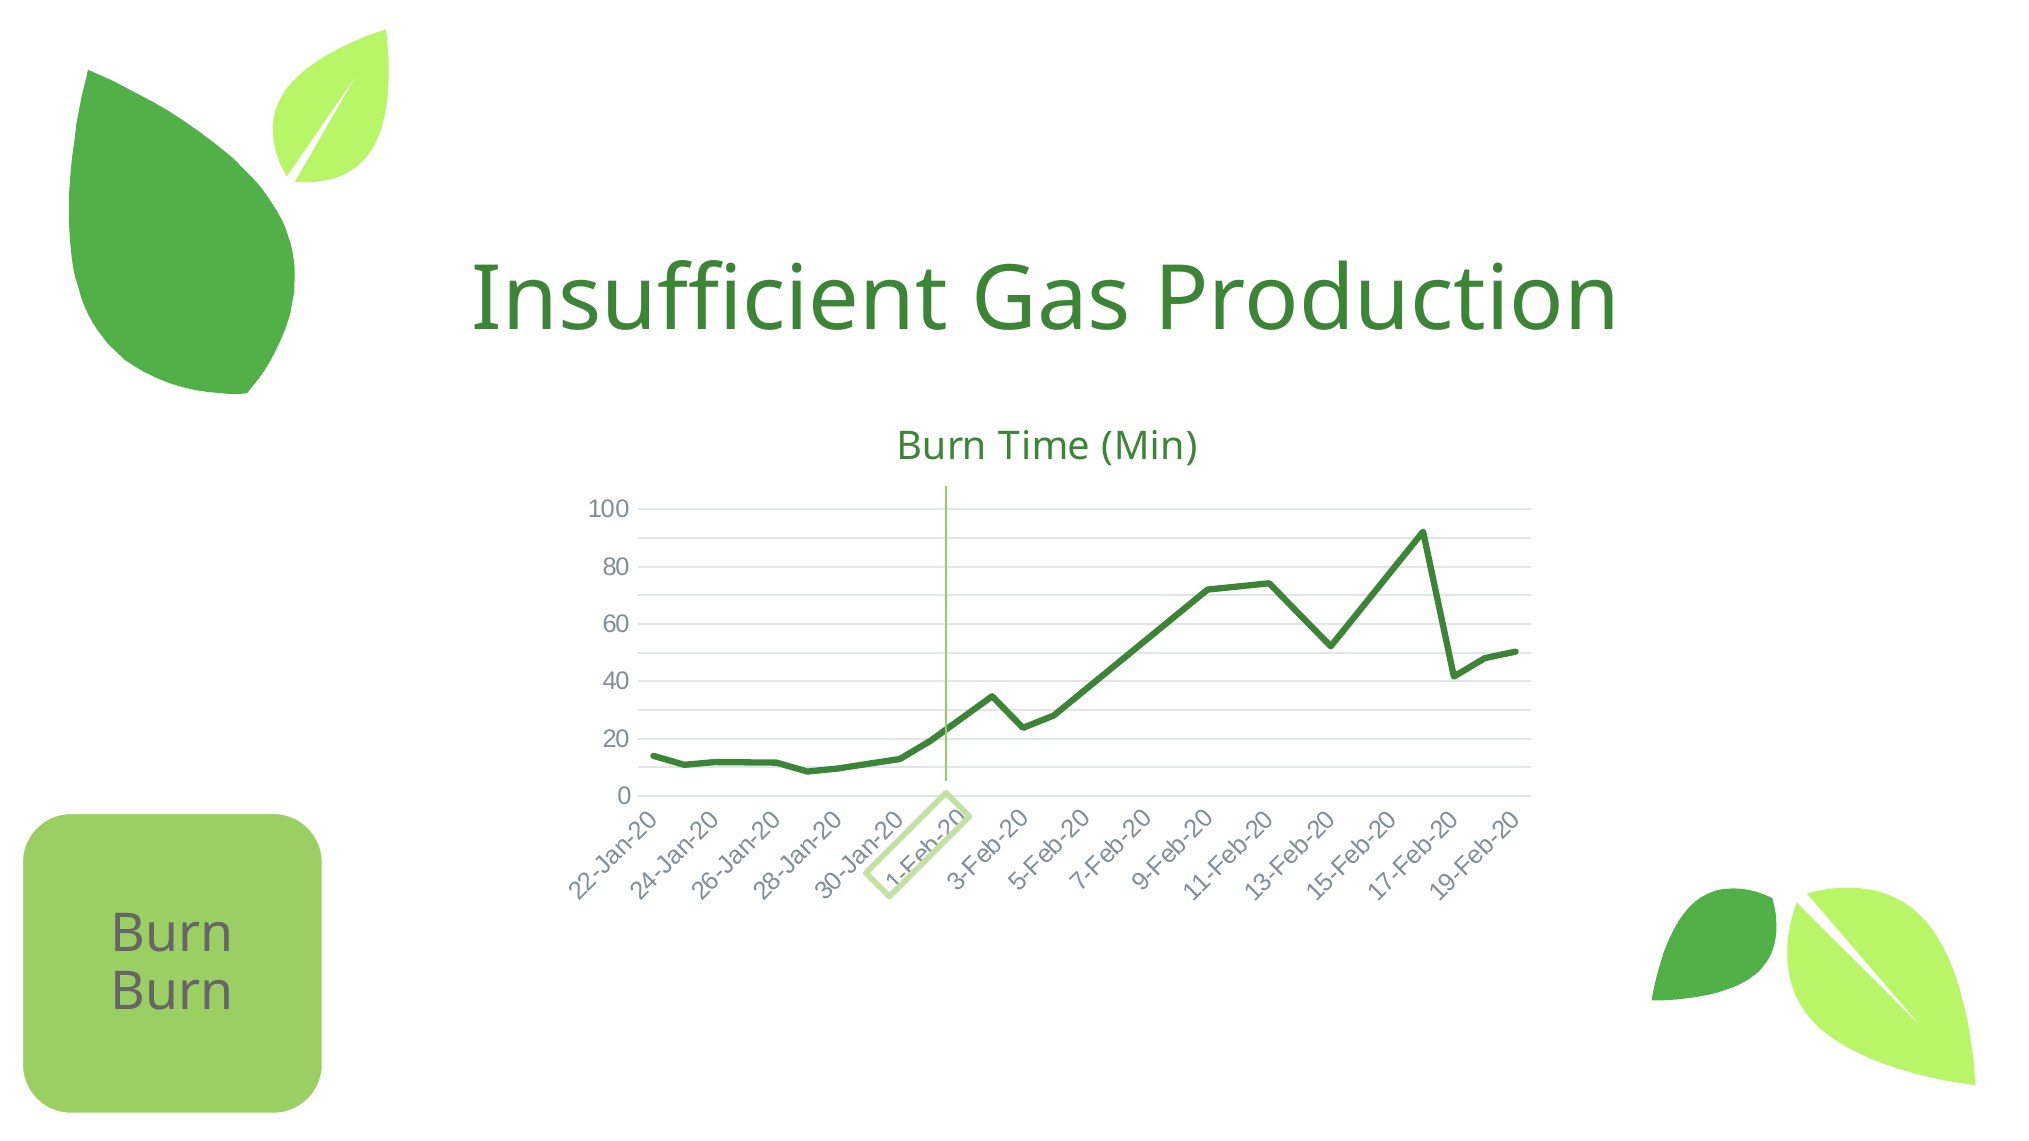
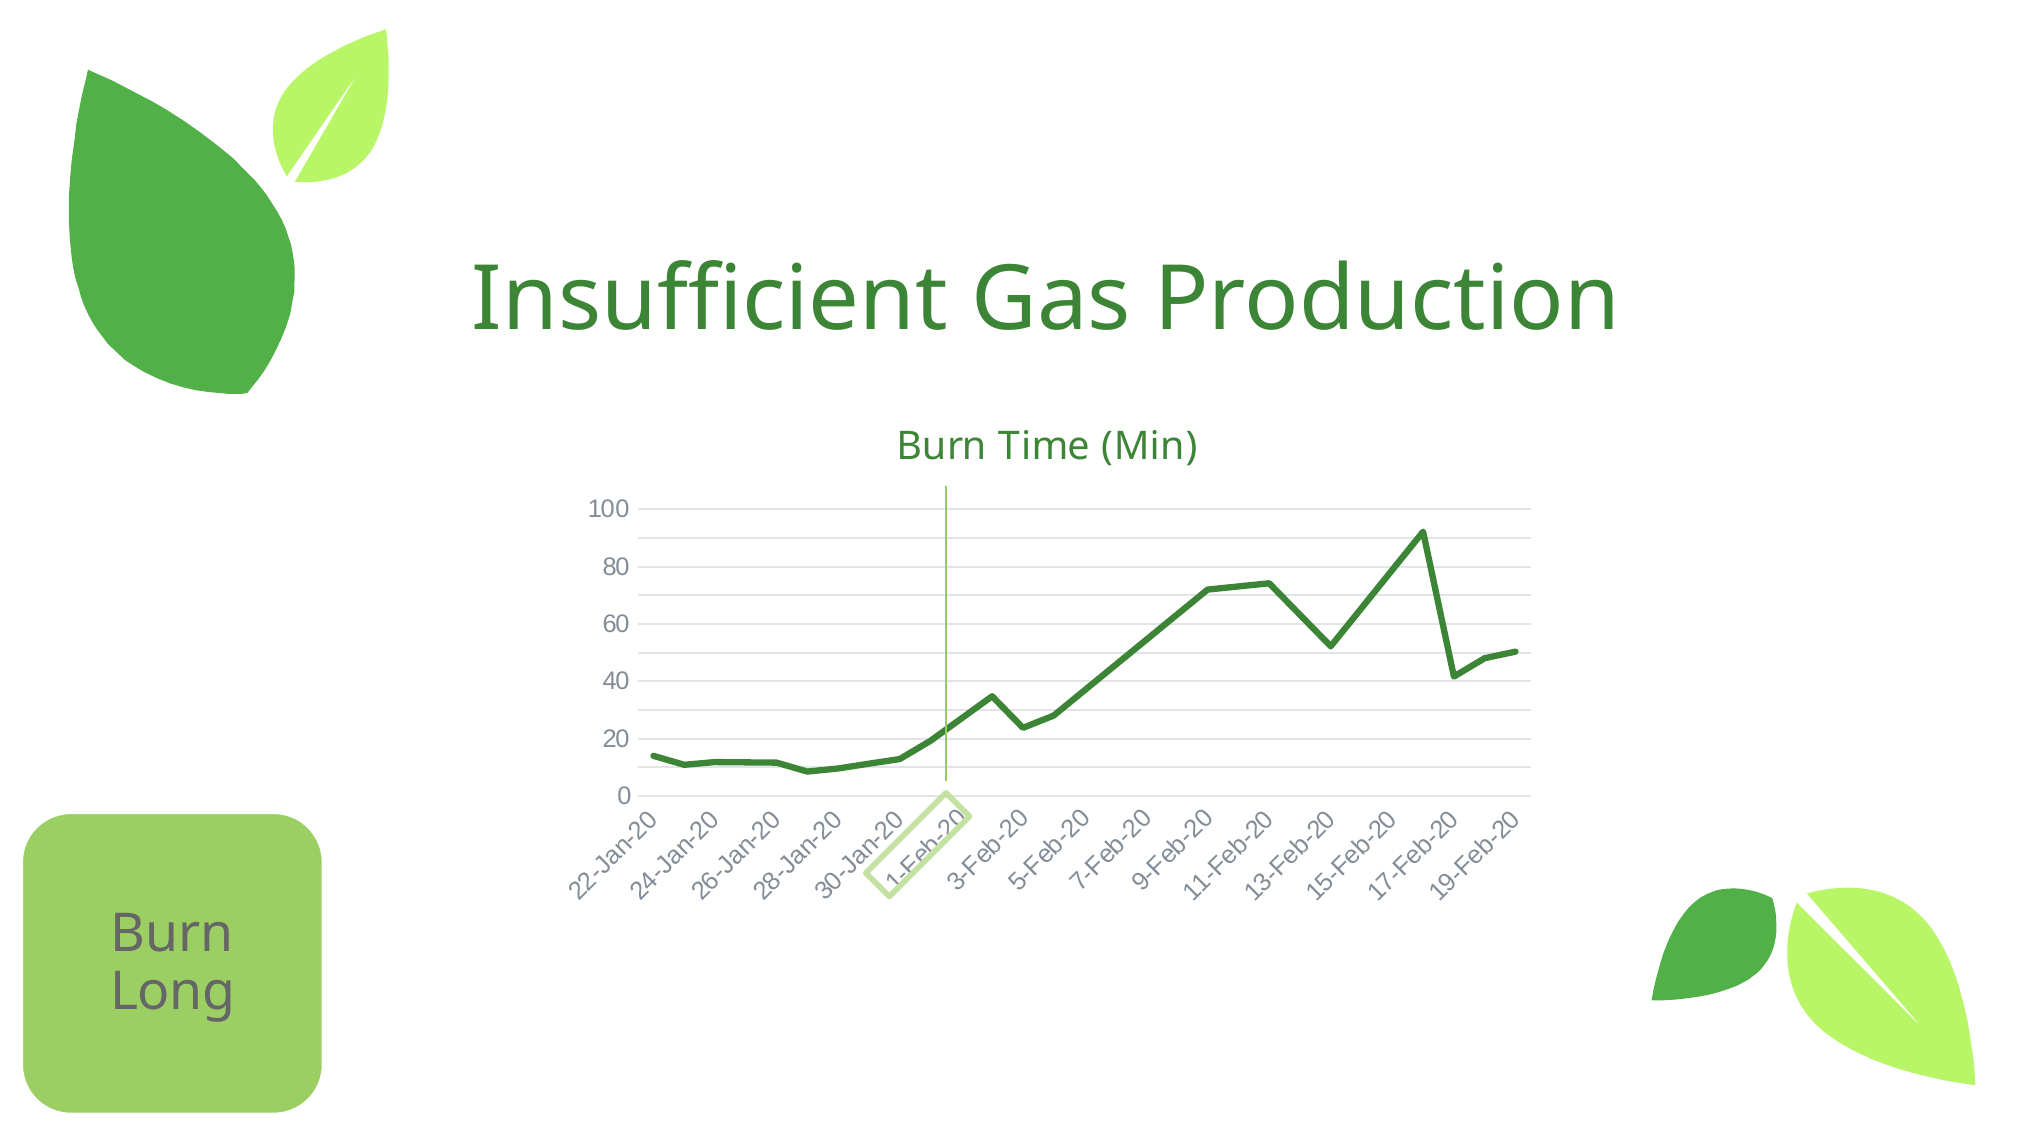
Burn: Burn -> Long (173, 992)
